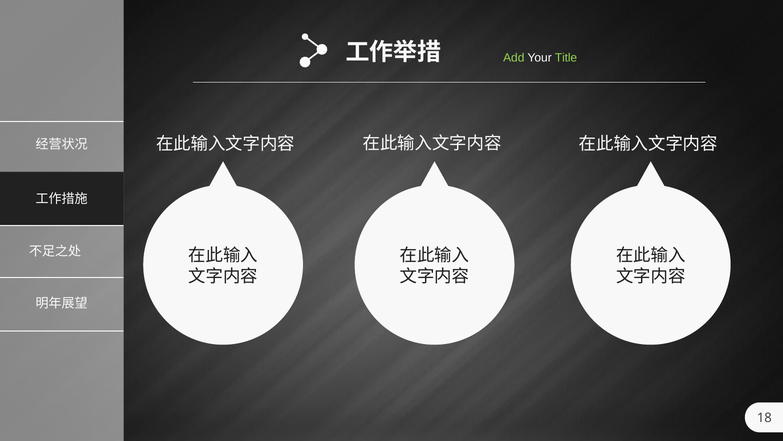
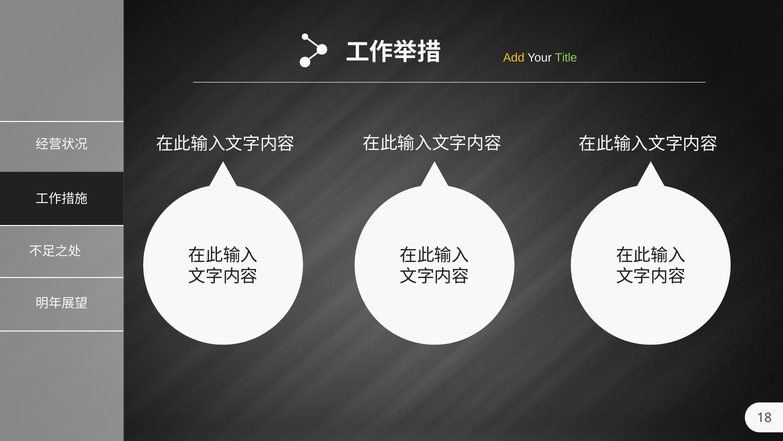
Add colour: light green -> yellow (514, 58)
